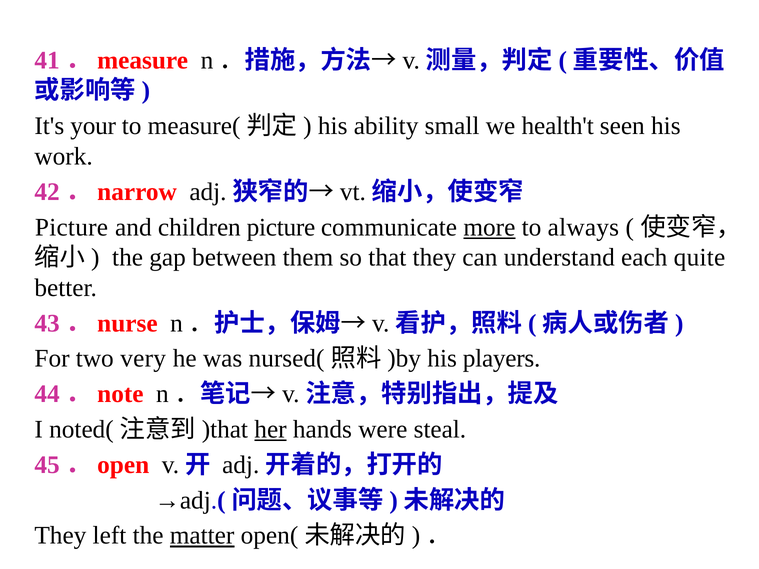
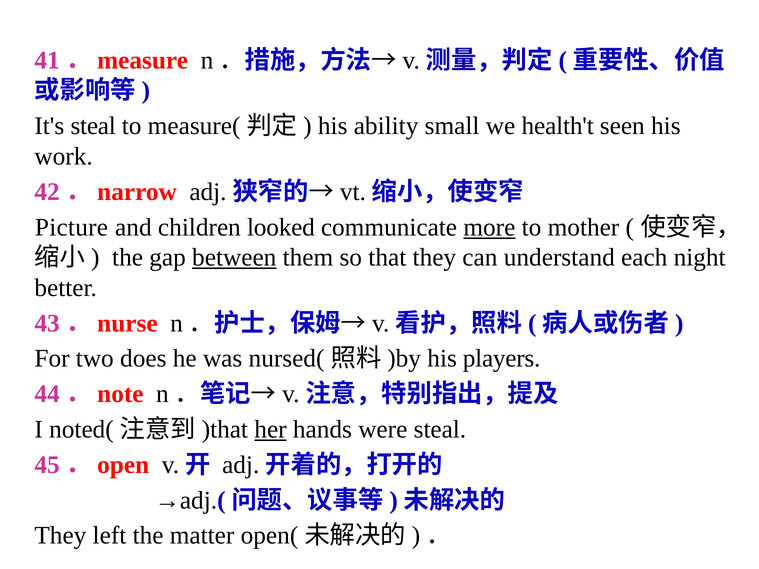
It's your: your -> steal (93, 126)
children picture: picture -> looked (281, 227)
always: always -> mother (583, 227)
between underline: none -> present (234, 258)
quite: quite -> night (700, 258)
very: very -> does (143, 359)
matter underline: present -> none (202, 536)
